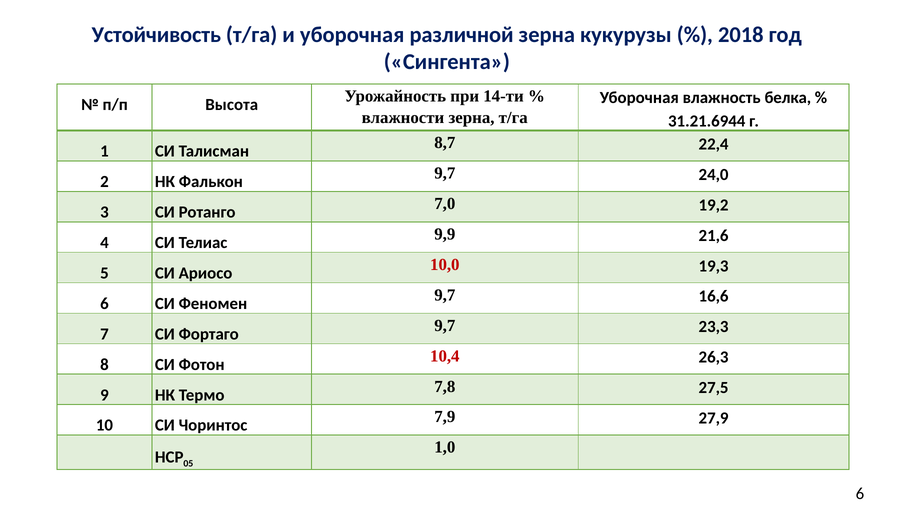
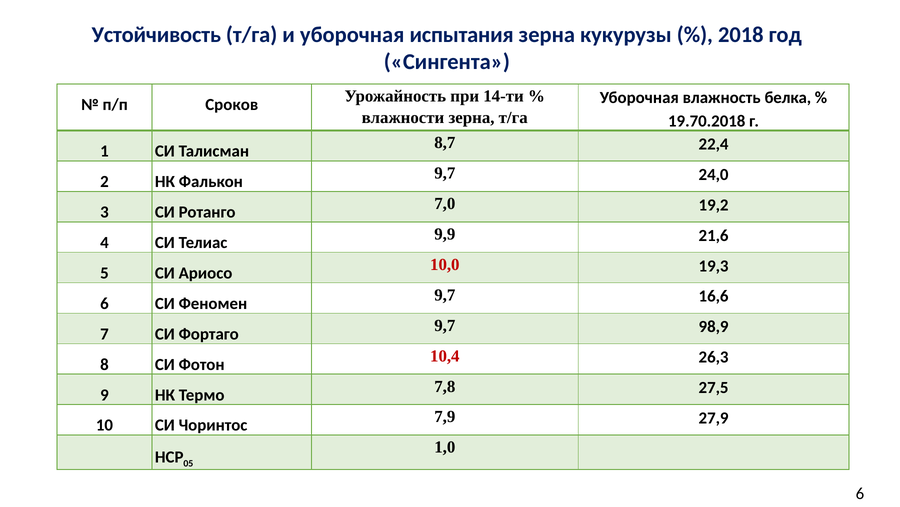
различной: различной -> испытания (462, 35)
Высота: Высота -> Сроков (232, 105)
31.21.6944: 31.21.6944 -> 19.70.2018 (707, 121)
23,3: 23,3 -> 98,9 (714, 326)
